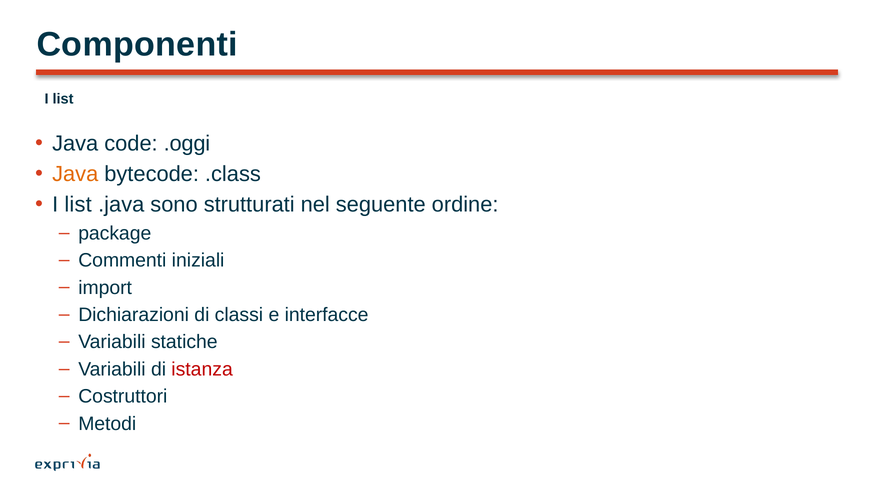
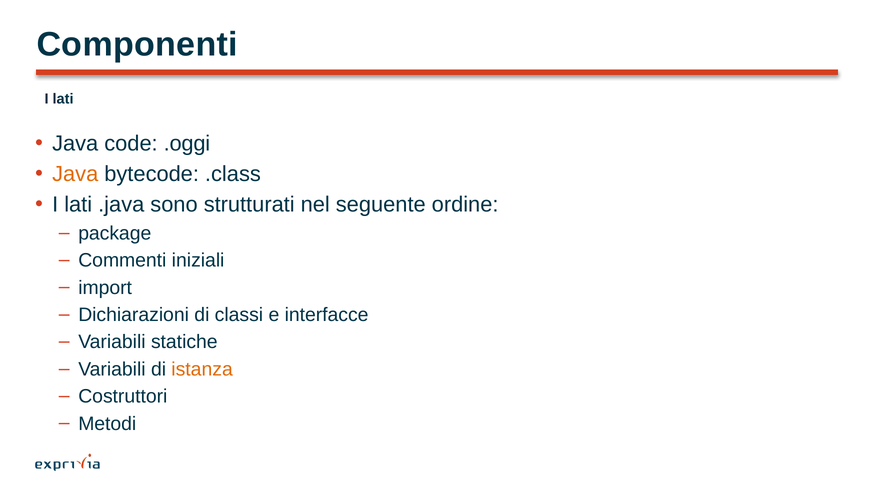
list: list -> lati (63, 99)
list: list -> lati (78, 205)
istanza colour: red -> orange (202, 369)
